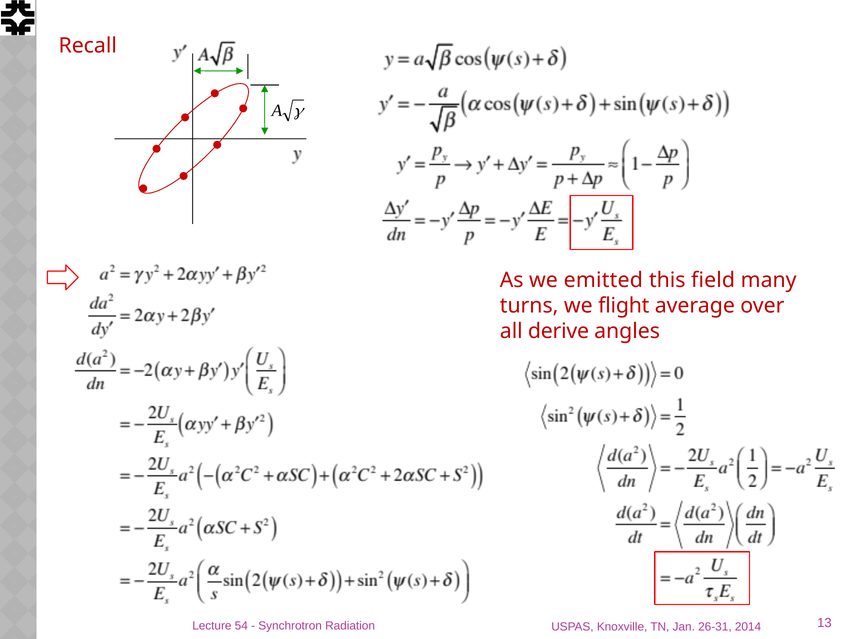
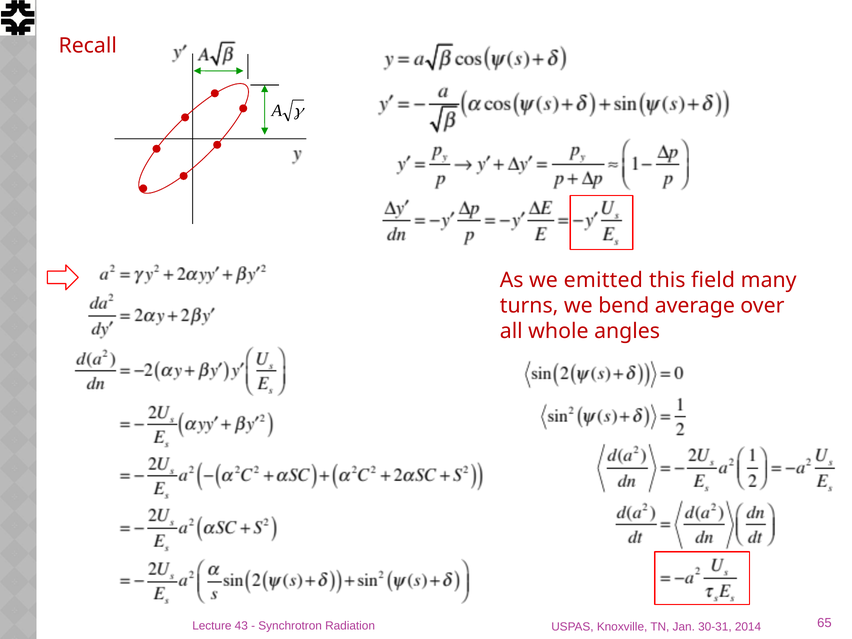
flight: flight -> bend (624, 306)
derive: derive -> whole (558, 331)
54: 54 -> 43 (241, 626)
13: 13 -> 65 (824, 623)
26-31: 26-31 -> 30-31 (715, 627)
